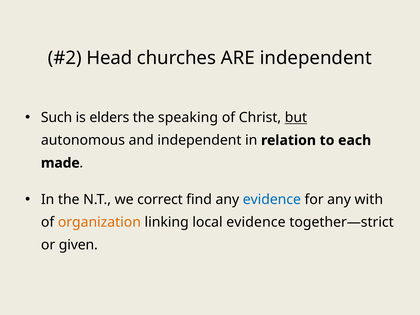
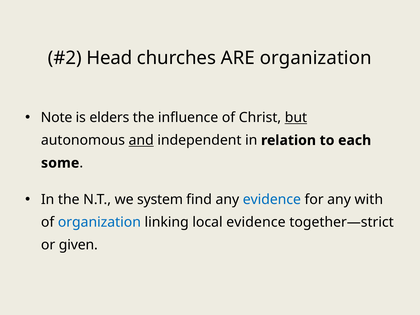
ARE independent: independent -> organization (316, 58)
Such: Such -> Note (57, 118)
speaking: speaking -> influence (188, 118)
and underline: none -> present (141, 140)
made: made -> some (60, 163)
correct: correct -> system (160, 200)
organization colour: orange -> blue (99, 222)
